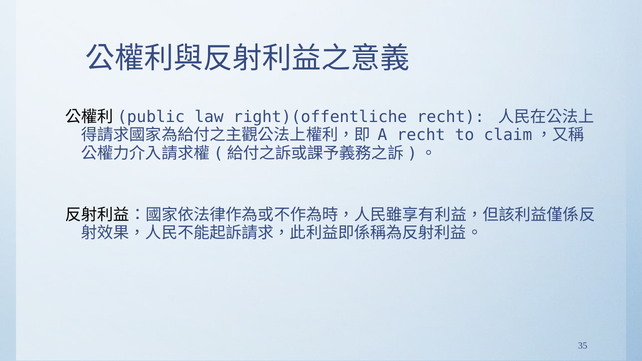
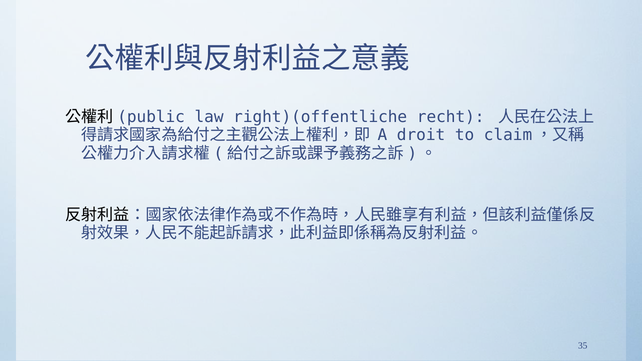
A recht: recht -> droit (421, 135)
